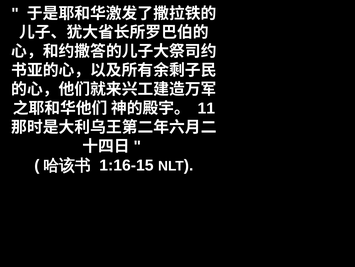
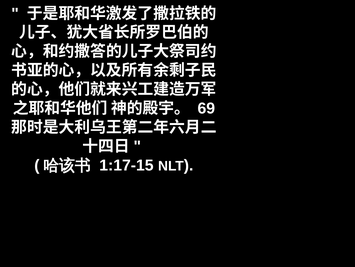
11: 11 -> 69 (206, 108)
1:16-15: 1:16-15 -> 1:17-15 (126, 165)
